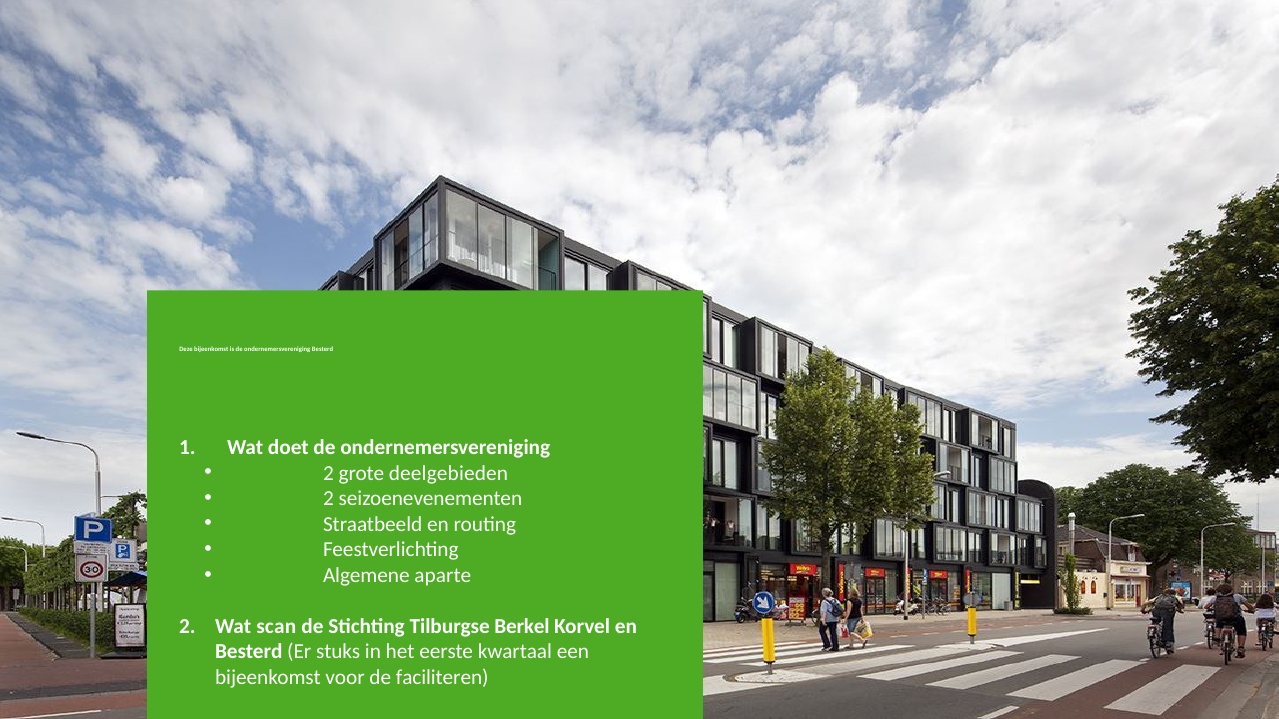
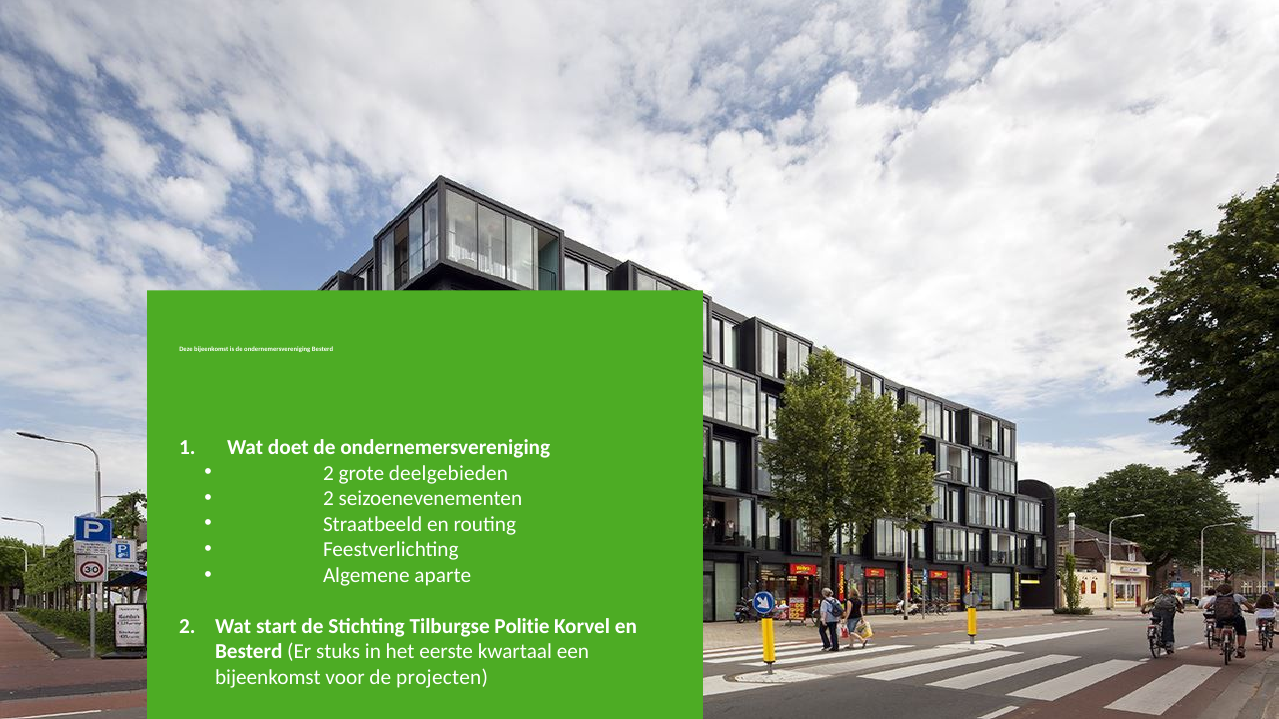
scan: scan -> start (276, 627)
Berkel: Berkel -> Politie (522, 627)
faciliteren: faciliteren -> projecten (442, 678)
